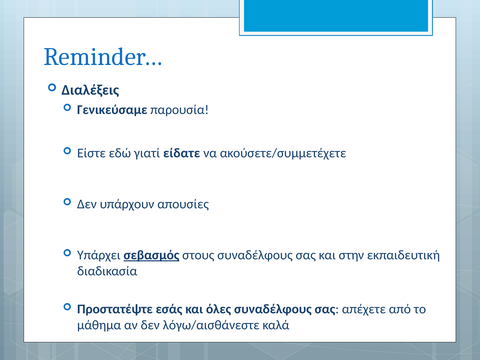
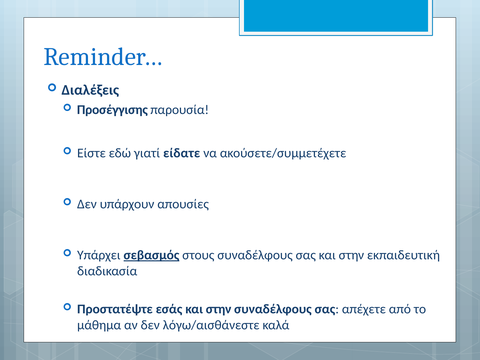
Γενικεύσαμε: Γενικεύσαμε -> Προσέγγισης (112, 110)
εσάς και όλες: όλες -> στην (219, 309)
